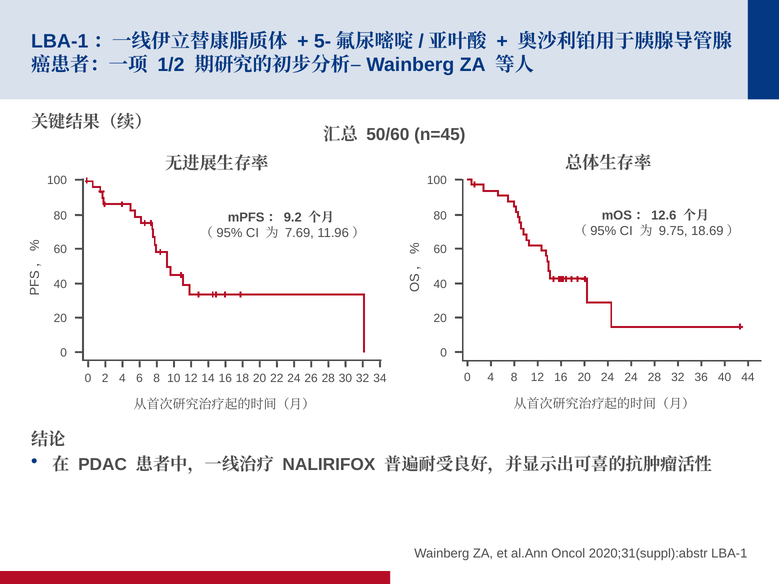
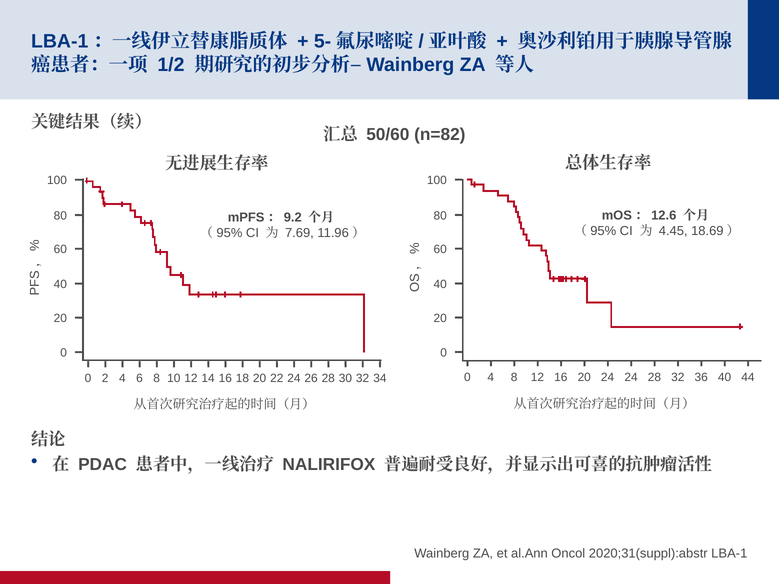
n=45: n=45 -> n=82 (440, 134)
9.75: 9.75 -> 4.45 (673, 231)
